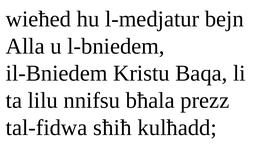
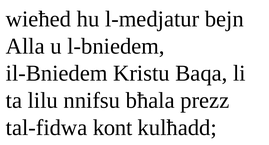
sħiħ: sħiħ -> kont (113, 128)
